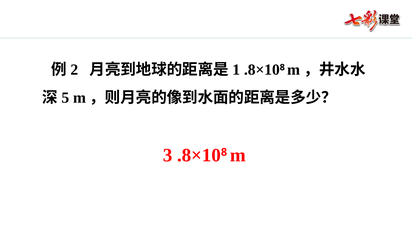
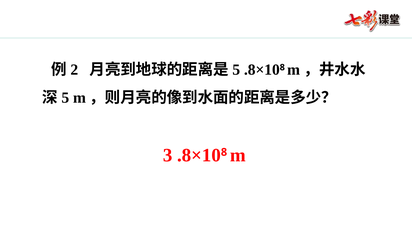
1: 1 -> 5 (236, 70)
